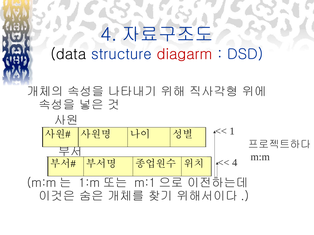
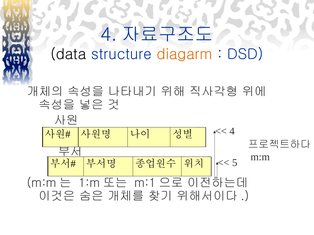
diagarm colour: red -> orange (184, 54)
1: 1 -> 4 (232, 132)
4: 4 -> 5 (235, 163)
